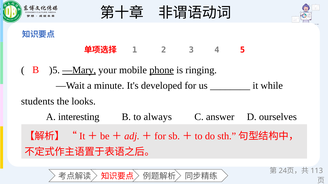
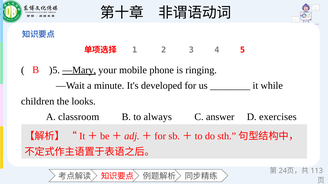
phone underline: present -> none (162, 70)
students: students -> children (38, 101)
interesting: interesting -> classroom (79, 117)
ourselves: ourselves -> exercises (278, 117)
